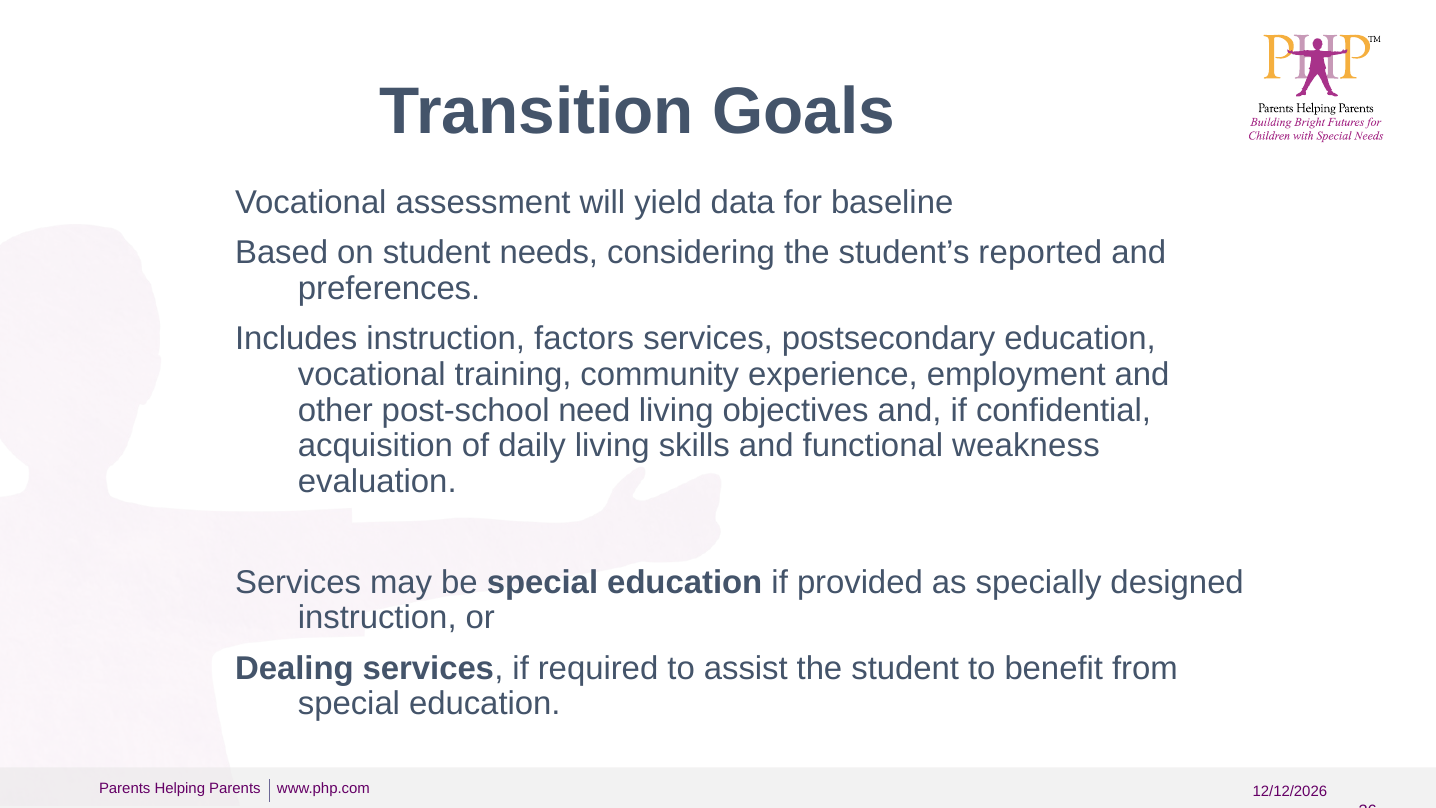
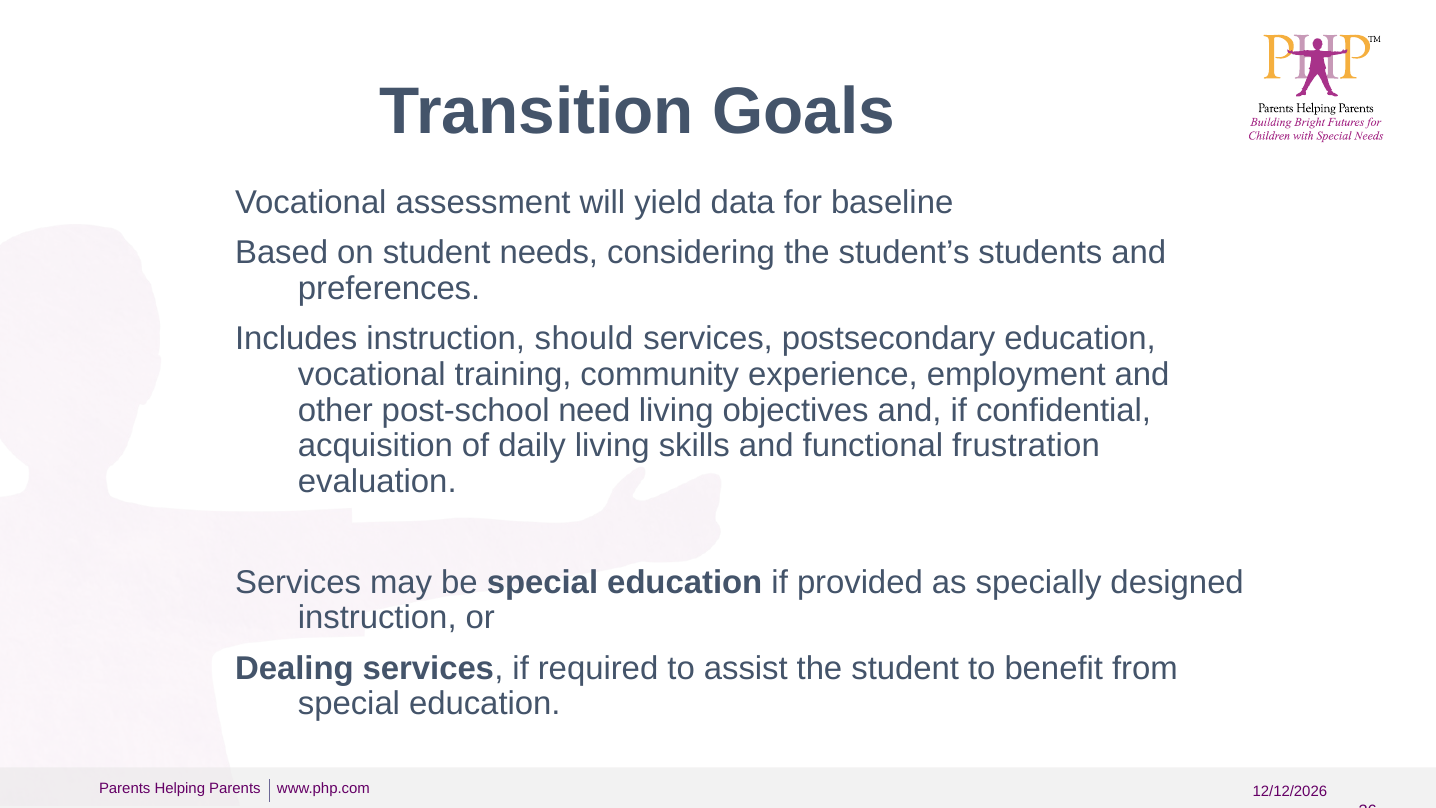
reported: reported -> students (1040, 253)
factors: factors -> should (584, 339)
weakness: weakness -> frustration (1026, 446)
